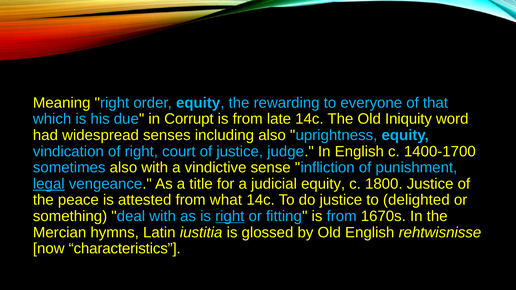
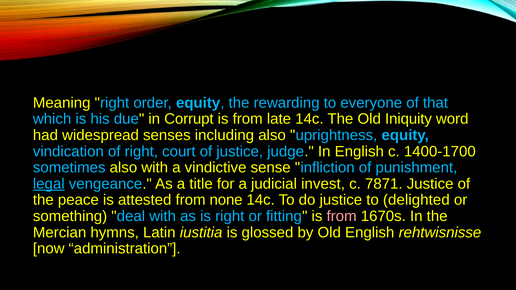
judicial equity: equity -> invest (323, 184)
1800: 1800 -> 7871 (384, 184)
what: what -> none (226, 200)
right underline: present -> none (230, 216)
from colour: light blue -> pink (342, 216)
characteristics: characteristics -> administration (125, 249)
